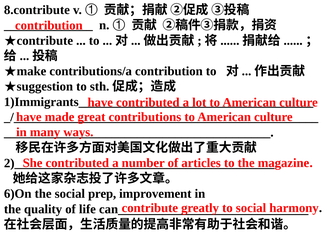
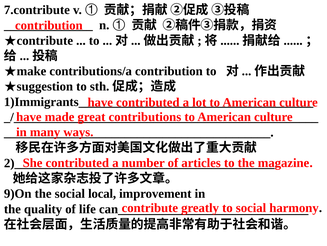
8.contribute: 8.contribute -> 7.contribute (37, 10)
6)On: 6)On -> 9)On (18, 193)
prep: prep -> local (102, 193)
